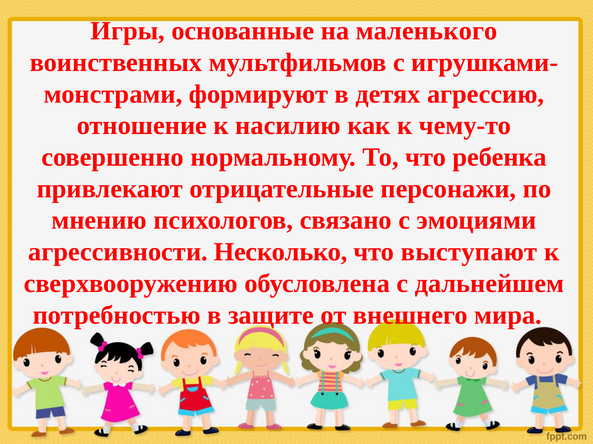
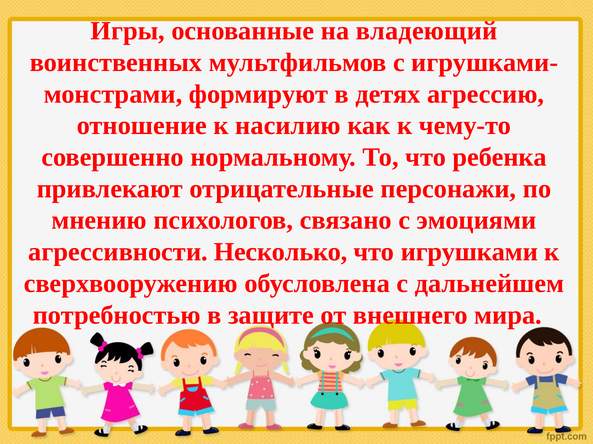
маленького: маленького -> владеющий (427, 31)
выступают: выступают -> игрушками (469, 252)
